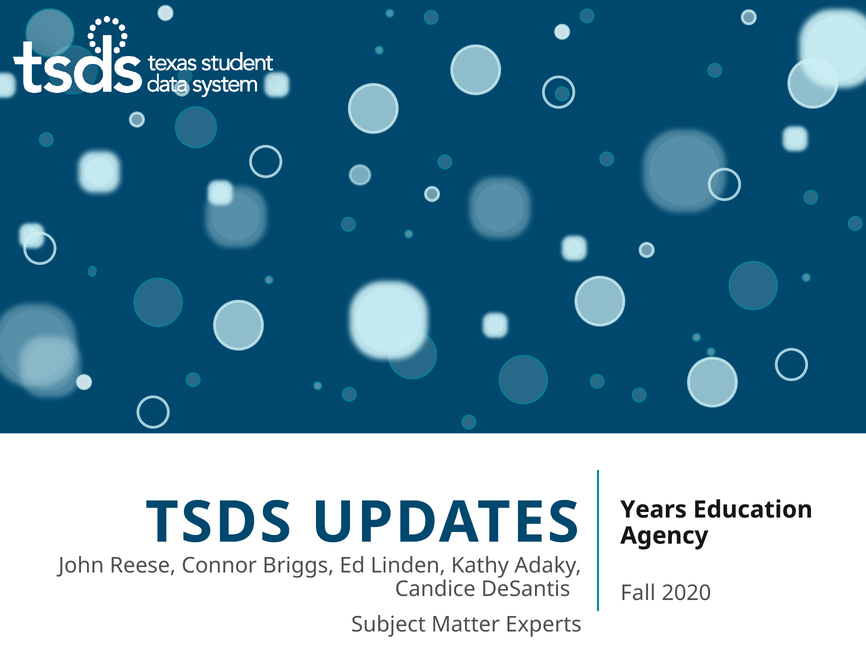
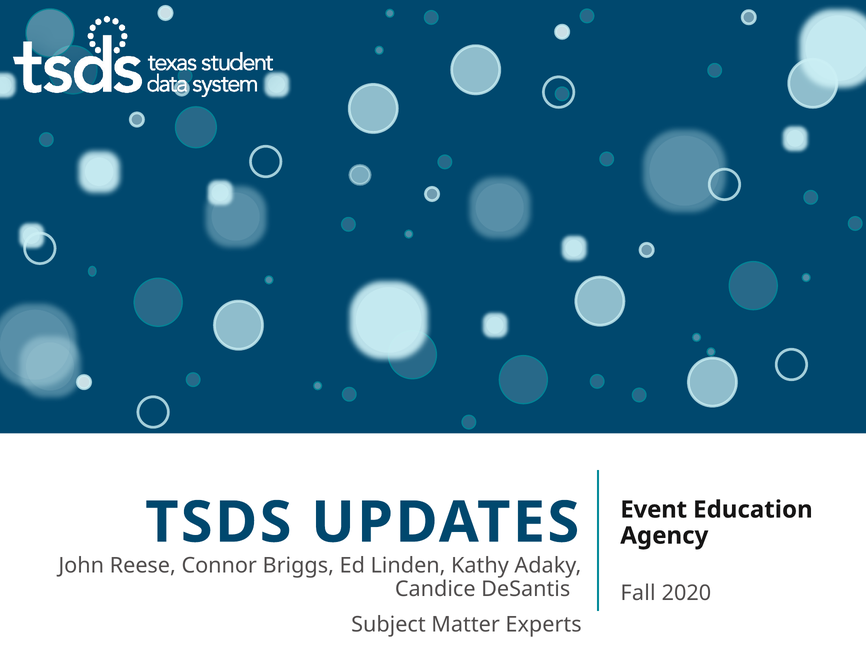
Years: Years -> Event (654, 509)
